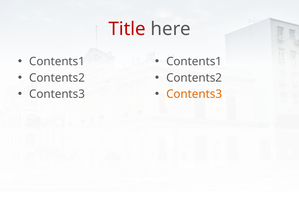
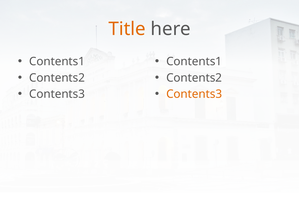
Title colour: red -> orange (127, 29)
